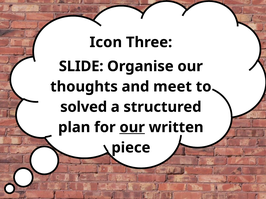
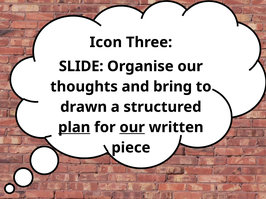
meet: meet -> bring (173, 87)
solved: solved -> drawn (84, 107)
plan underline: none -> present (74, 128)
